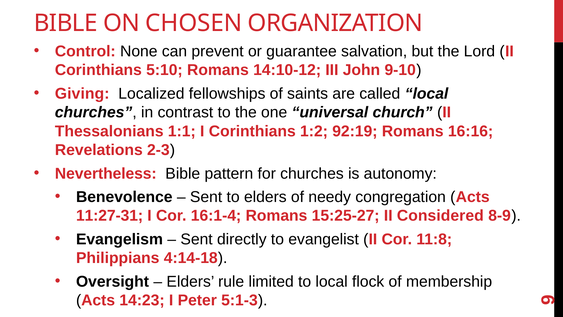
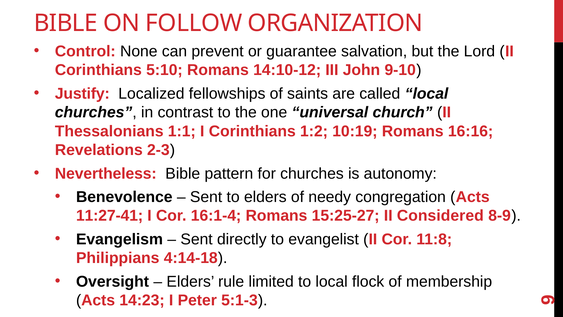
CHOSEN: CHOSEN -> FOLLOW (194, 23)
Giving: Giving -> Justify (82, 94)
92:19: 92:19 -> 10:19 (355, 131)
11:27-31: 11:27-31 -> 11:27-41 (110, 216)
